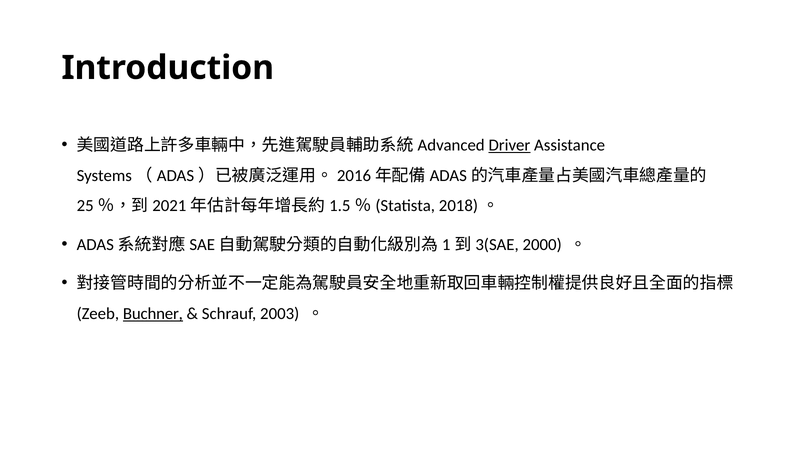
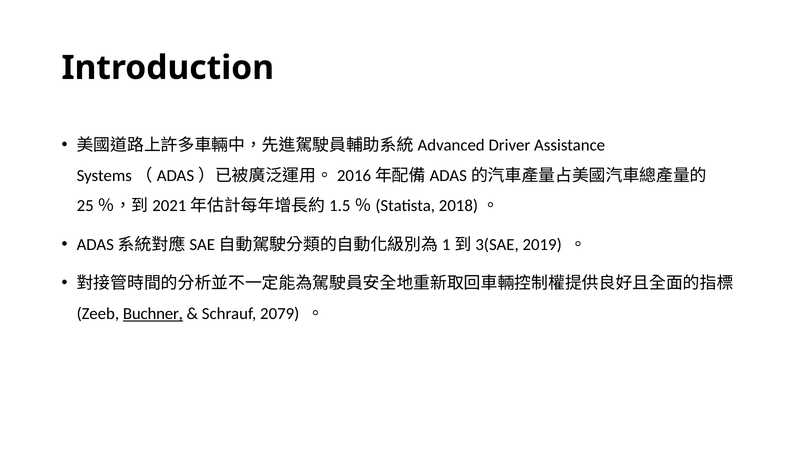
Driver underline: present -> none (509, 145)
2000: 2000 -> 2019 (542, 245)
2003: 2003 -> 2079 (280, 314)
